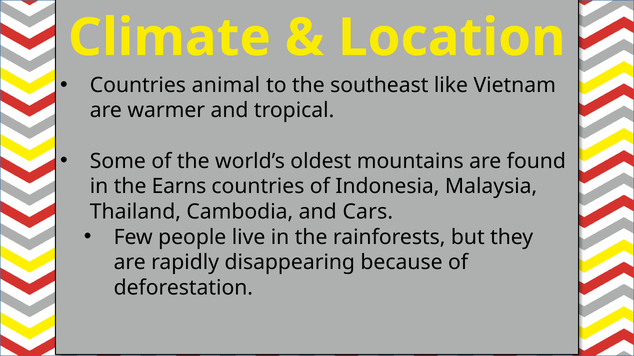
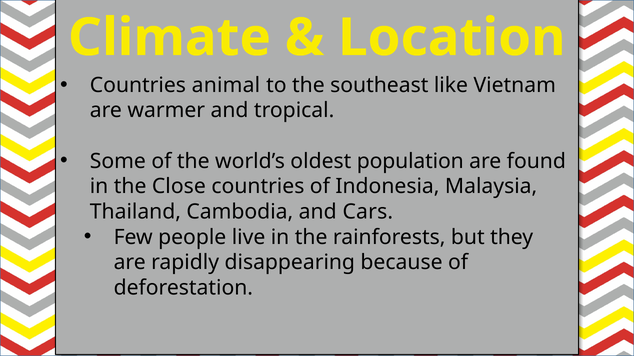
mountains: mountains -> population (410, 161)
Earns: Earns -> Close (179, 187)
